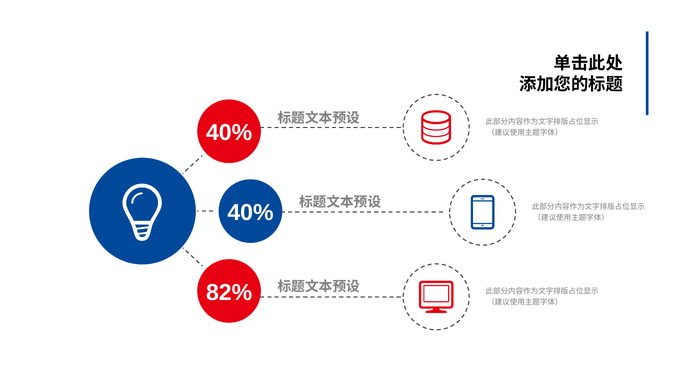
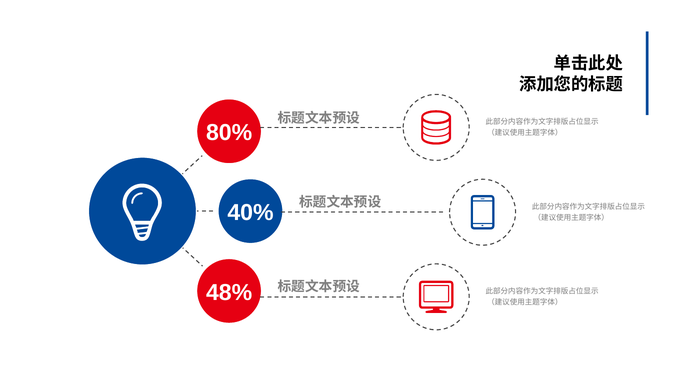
40%: 40% -> 80% (229, 133)
82%: 82% -> 48% (229, 293)
